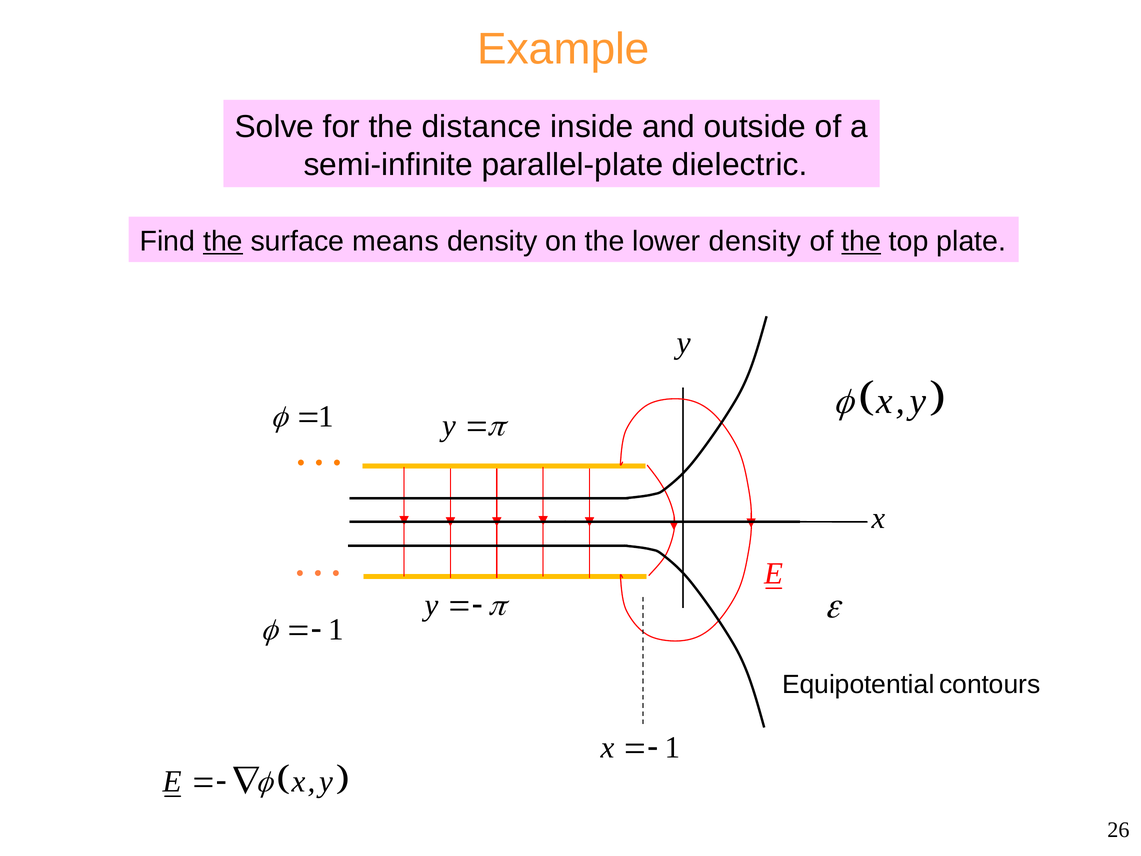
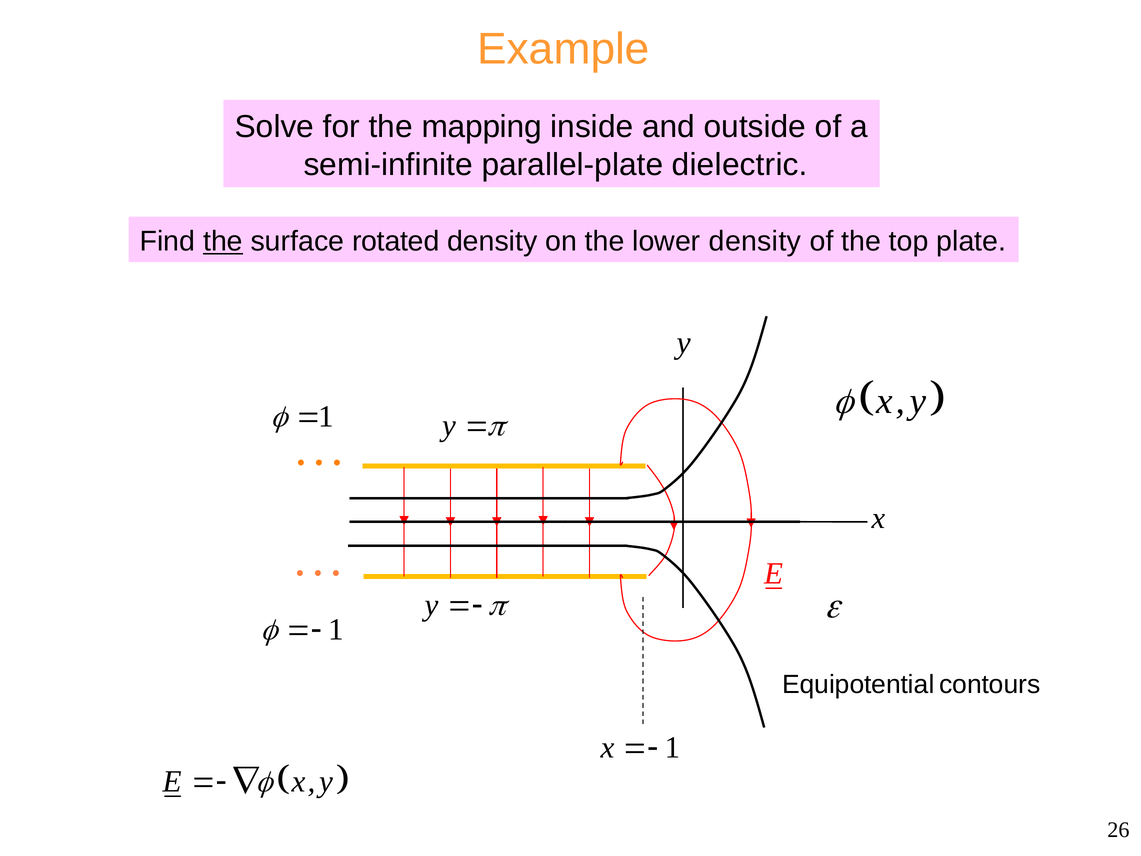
distance: distance -> mapping (482, 127)
means: means -> rotated (396, 241)
the underline: present -> none (861, 241)
